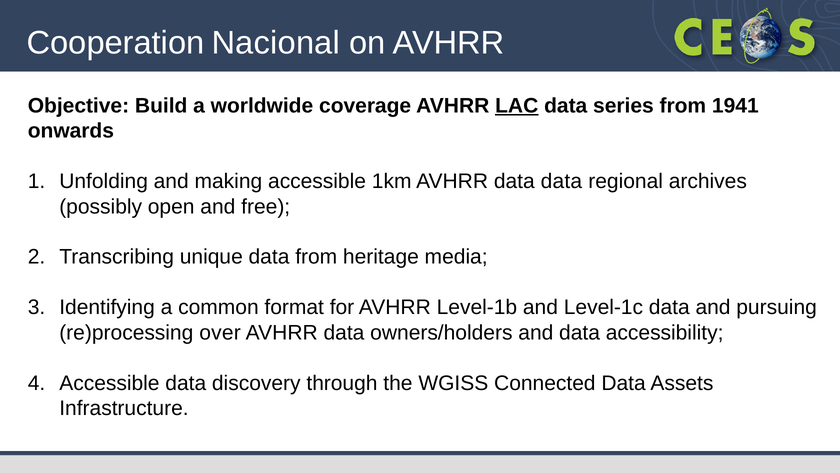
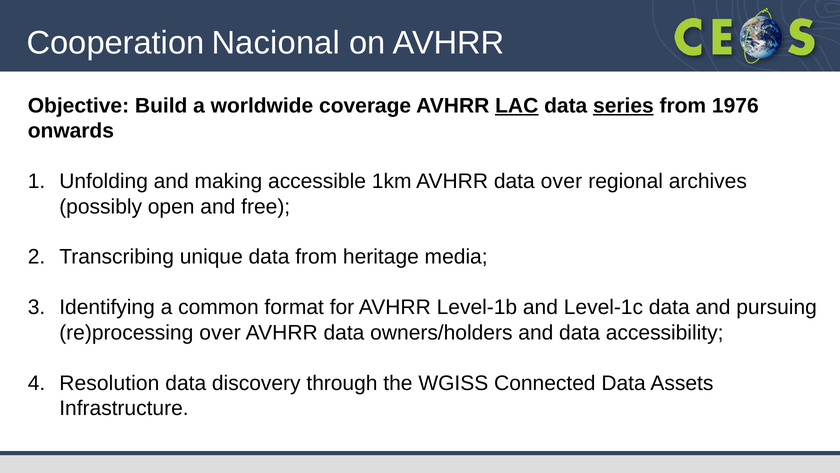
series underline: none -> present (623, 106)
1941: 1941 -> 1976 (735, 106)
data data: data -> over (561, 181)
Accessible: Accessible -> Resolution (109, 383)
